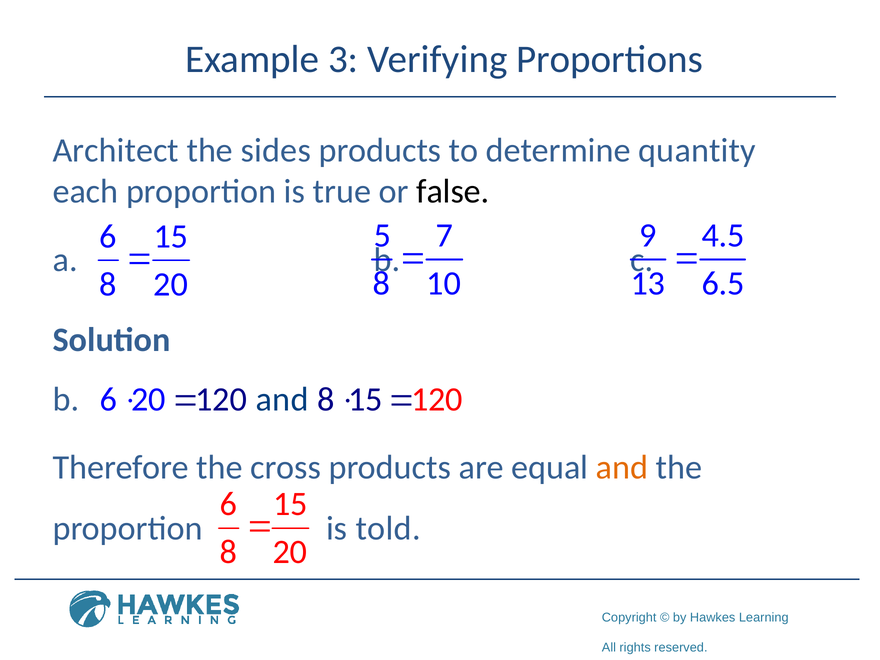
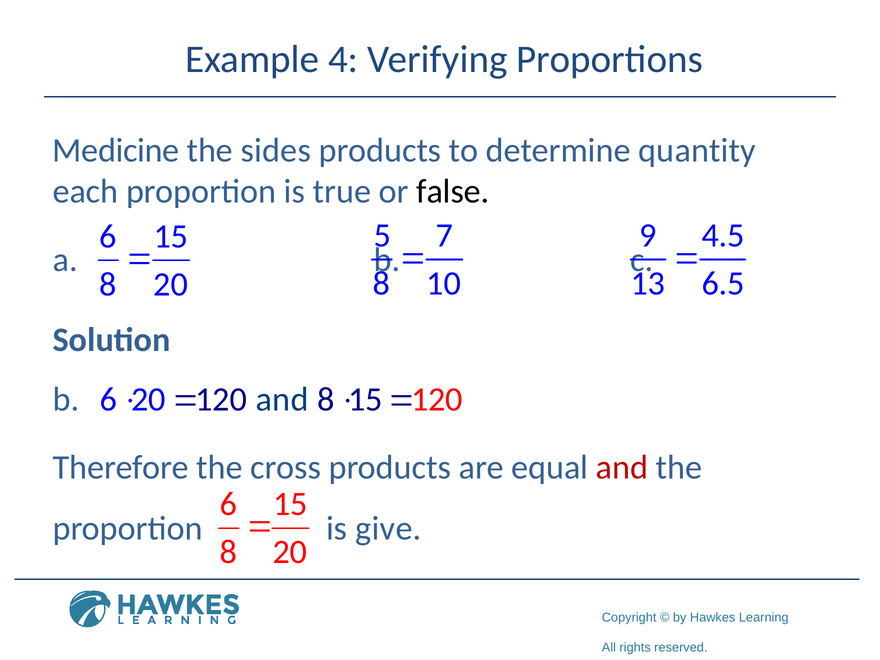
3: 3 -> 4 (343, 59)
Architect: Architect -> Medicine (116, 150)
and colour: orange -> red (622, 467)
told: told -> give (388, 529)
